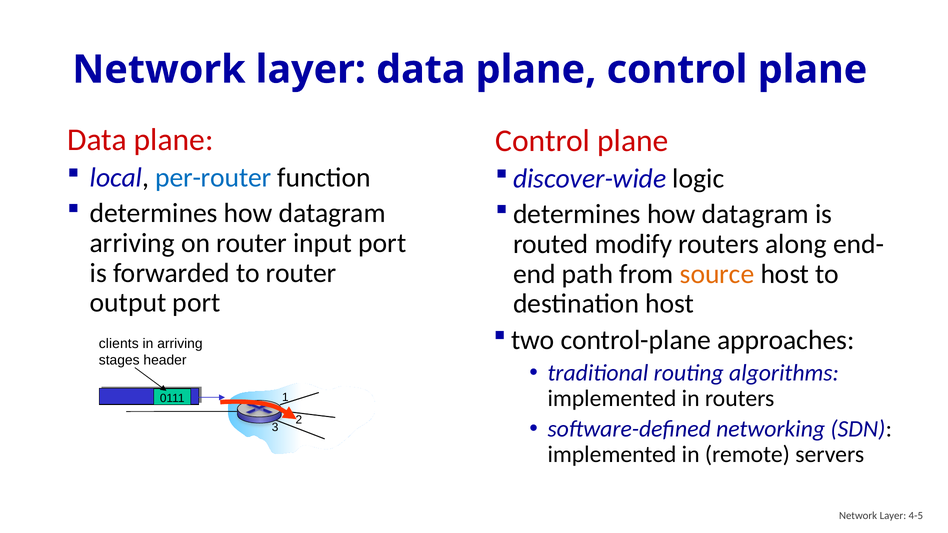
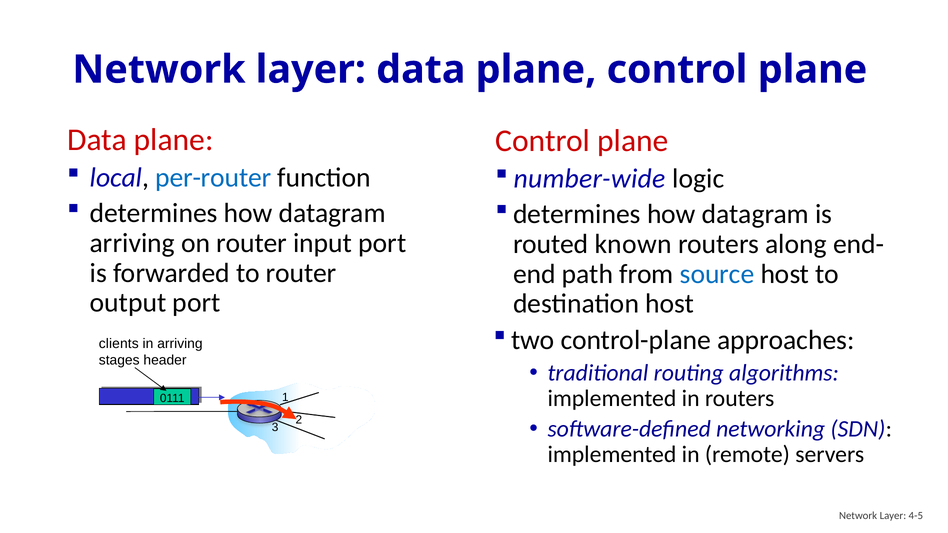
discover-wide: discover-wide -> number-wide (589, 179)
modify: modify -> known (633, 244)
source colour: orange -> blue (717, 274)
